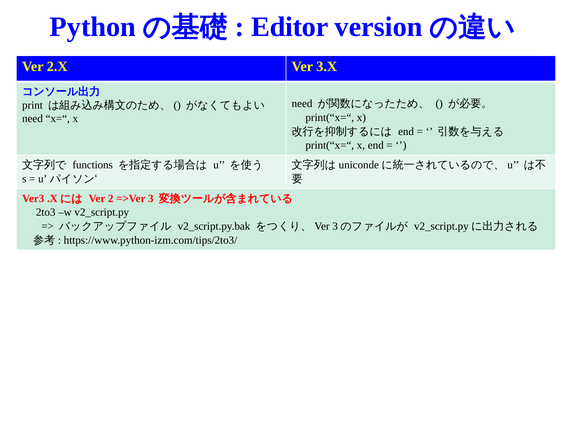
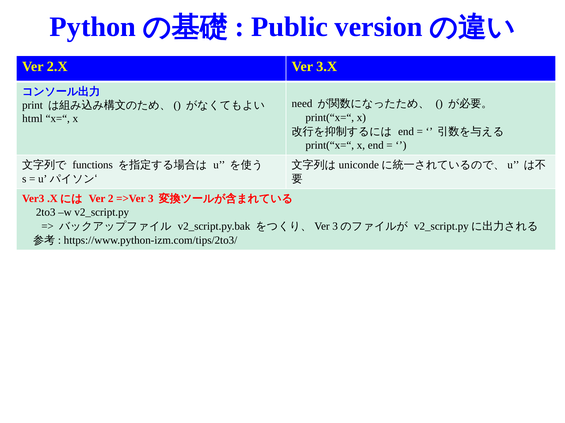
Editor: Editor -> Public (290, 27)
need: need -> html (32, 119)
